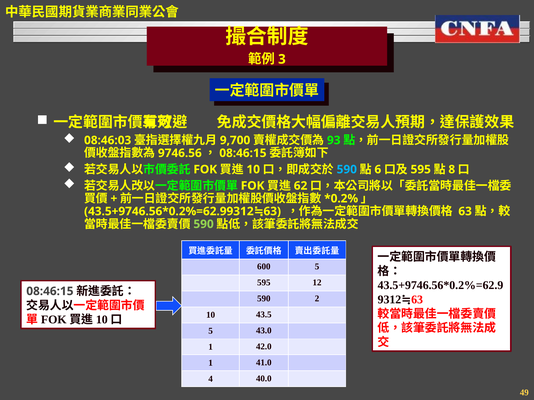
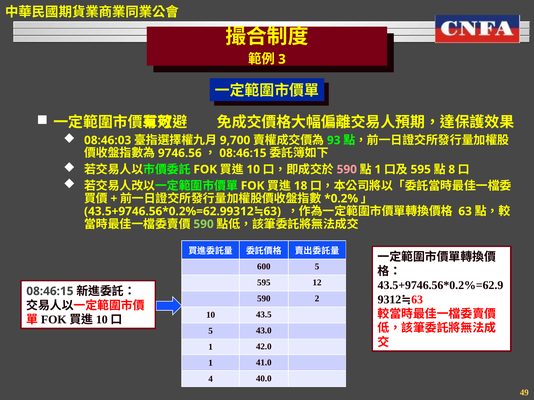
590 colour: light blue -> pink (347, 170)
6: 6 -> 1 (378, 170)
62: 62 -> 18 (301, 186)
